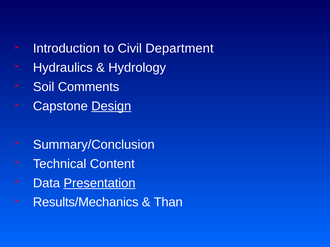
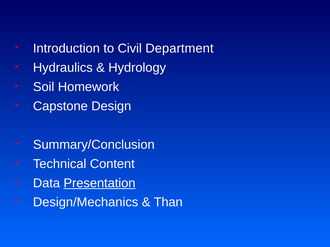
Comments: Comments -> Homework (88, 87)
Design underline: present -> none (111, 106)
Results/Mechanics: Results/Mechanics -> Design/Mechanics (86, 203)
